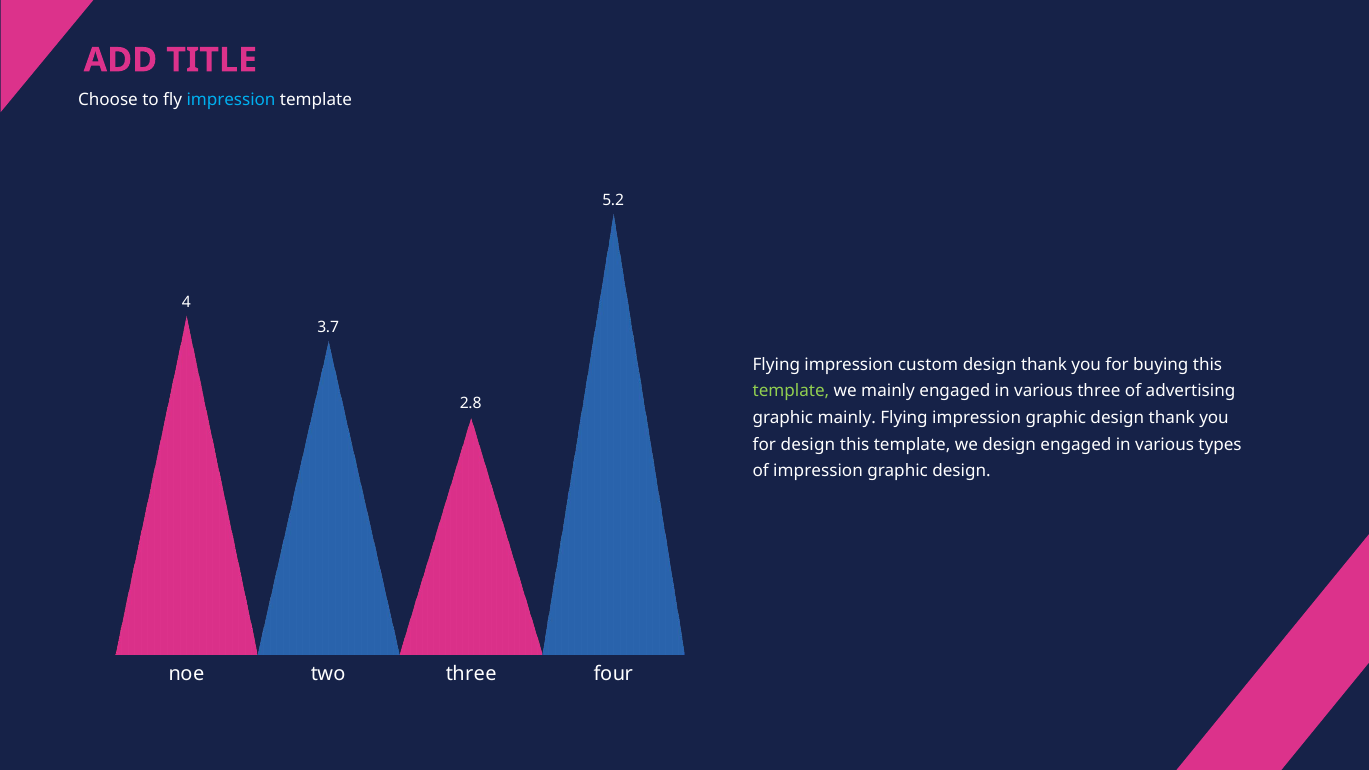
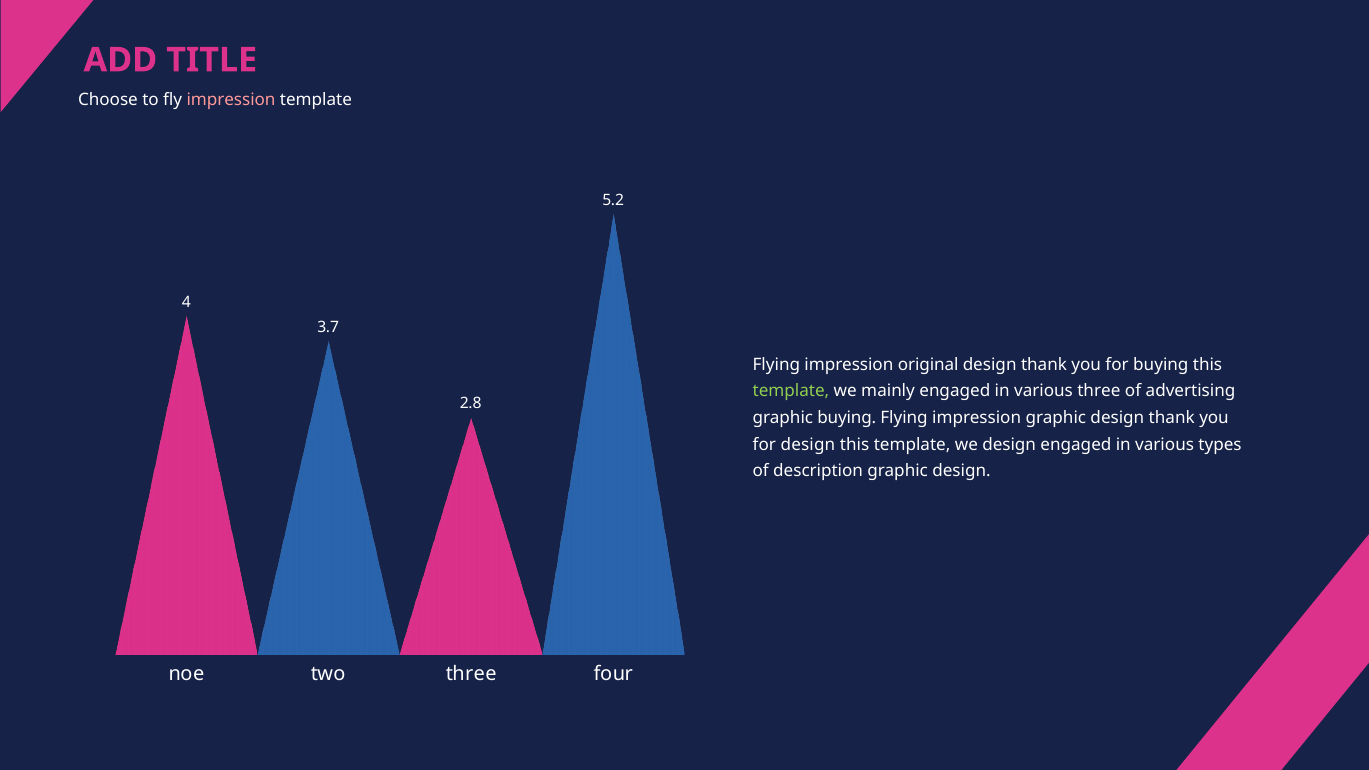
impression colour: light blue -> pink (231, 100)
custom: custom -> original (928, 364)
graphic mainly: mainly -> buying (847, 418)
of impression: impression -> description (818, 471)
